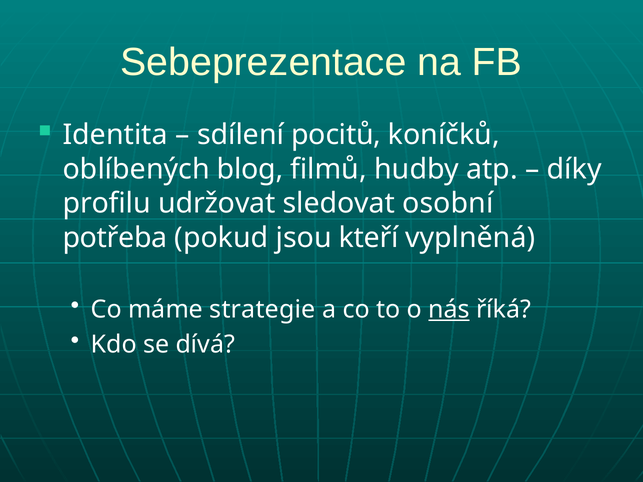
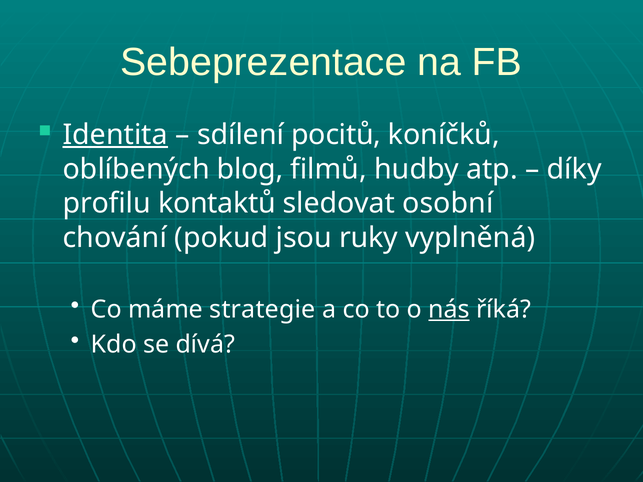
Identita underline: none -> present (115, 135)
udržovat: udržovat -> kontaktů (217, 203)
potřeba: potřeba -> chování (115, 238)
kteří: kteří -> ruky (369, 238)
